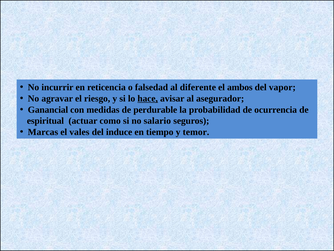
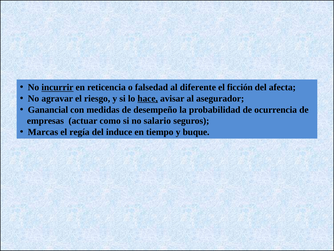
incurrir underline: none -> present (57, 87)
ambos: ambos -> ficción (240, 87)
vapor: vapor -> afecta (282, 87)
perdurable: perdurable -> desempeño (155, 110)
espiritual: espiritual -> empresas (45, 121)
vales: vales -> regía (79, 132)
temor: temor -> buque (196, 132)
